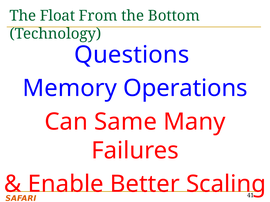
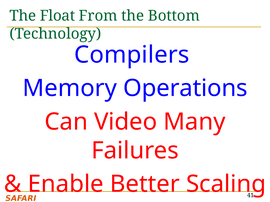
Questions: Questions -> Compilers (132, 55)
Same: Same -> Video (126, 122)
